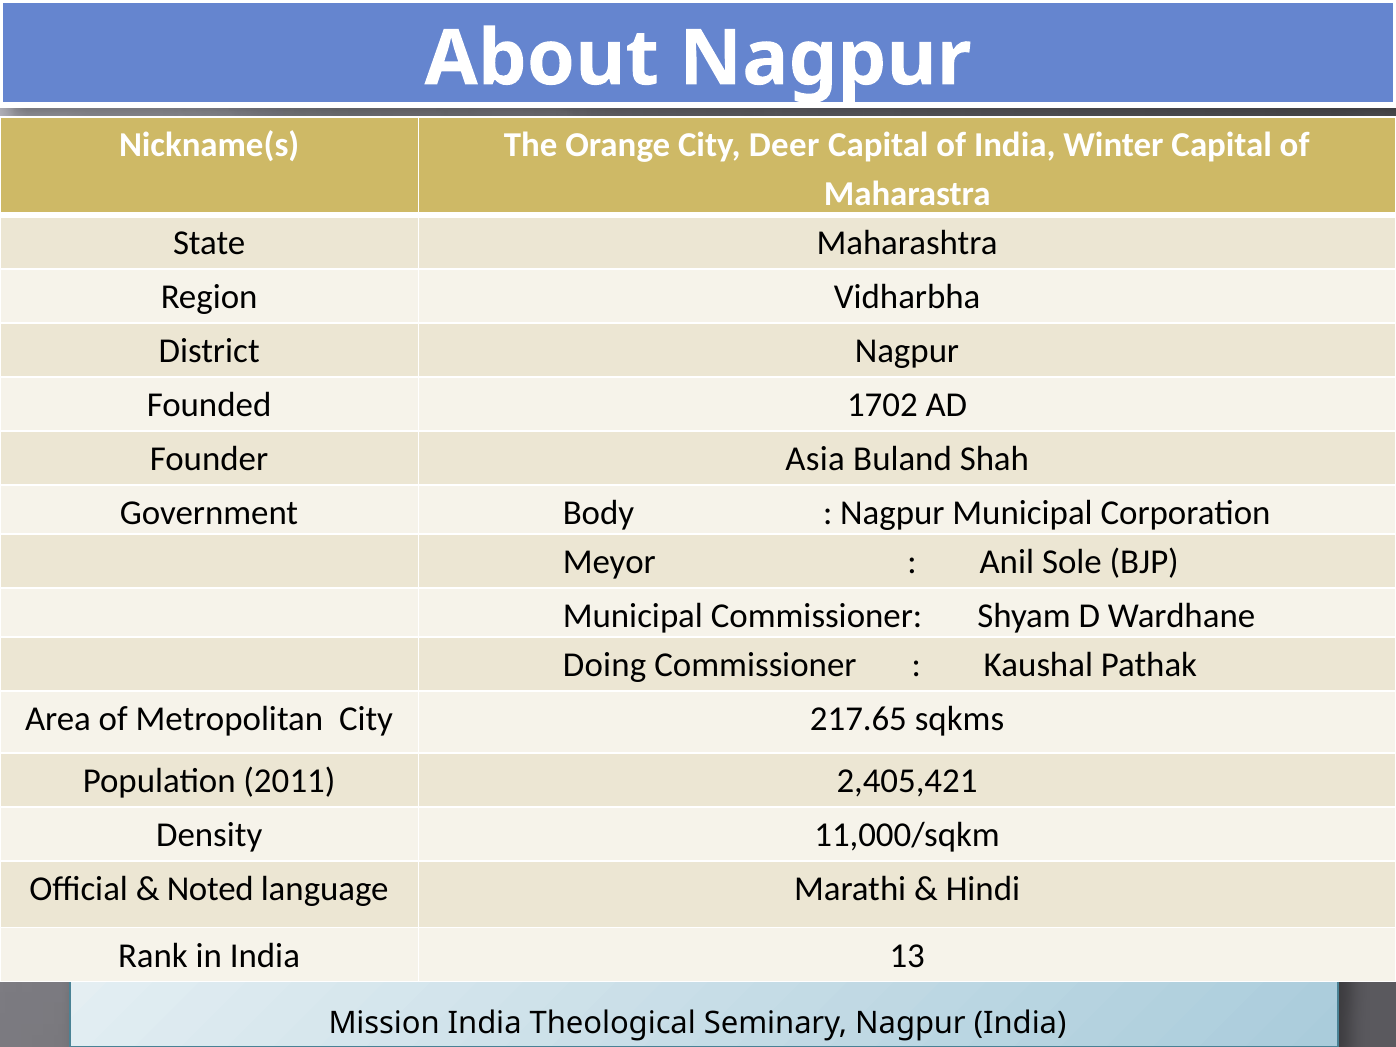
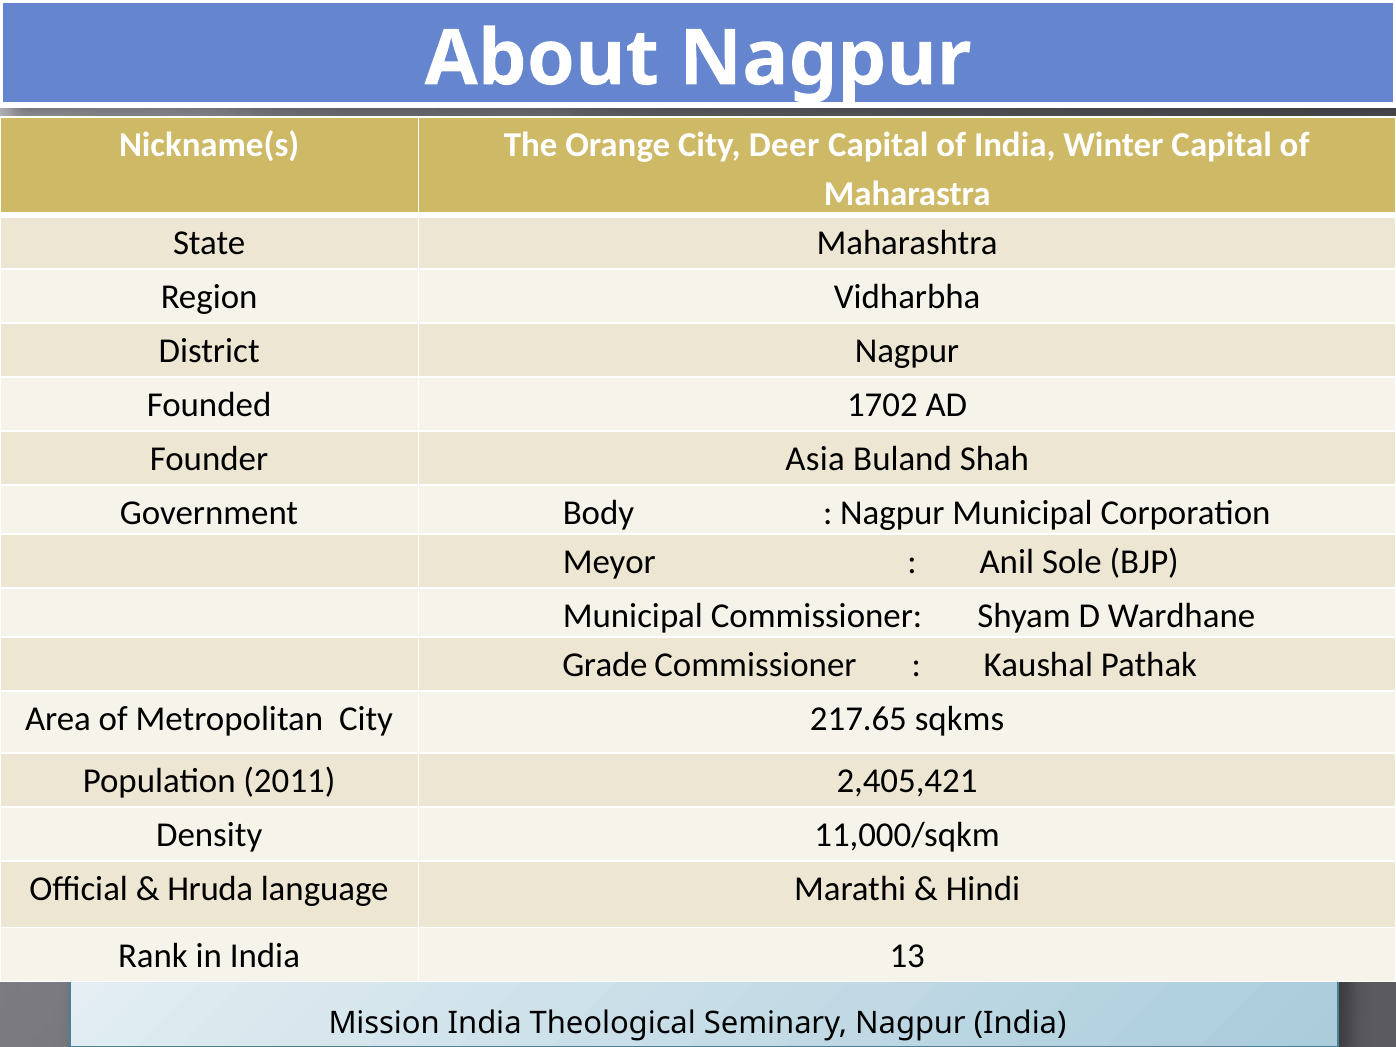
Doing: Doing -> Grade (605, 665)
Noted: Noted -> Hruda (210, 889)
